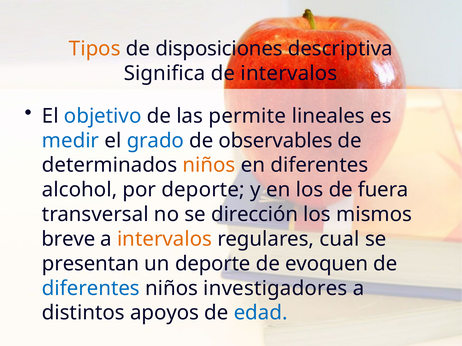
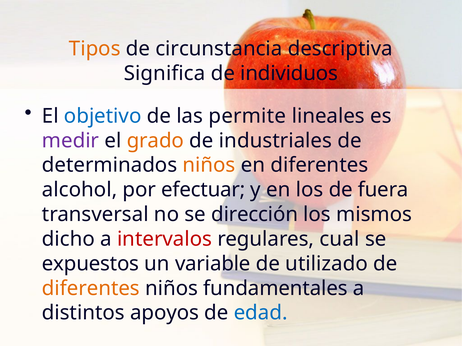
disposiciones: disposiciones -> circunstancia (219, 49)
de intervalos: intervalos -> individuos (289, 73)
medir colour: blue -> purple (71, 141)
grado colour: blue -> orange (155, 141)
observables: observables -> industriales (276, 141)
por deporte: deporte -> efectuar (203, 190)
breve: breve -> dicho (68, 239)
intervalos colour: orange -> red (165, 239)
presentan: presentan -> expuestos (91, 264)
un deporte: deporte -> variable (213, 264)
evoquen: evoquen -> utilizado (327, 264)
diferentes colour: blue -> orange (91, 289)
investigadores: investigadores -> fundamentales (275, 289)
